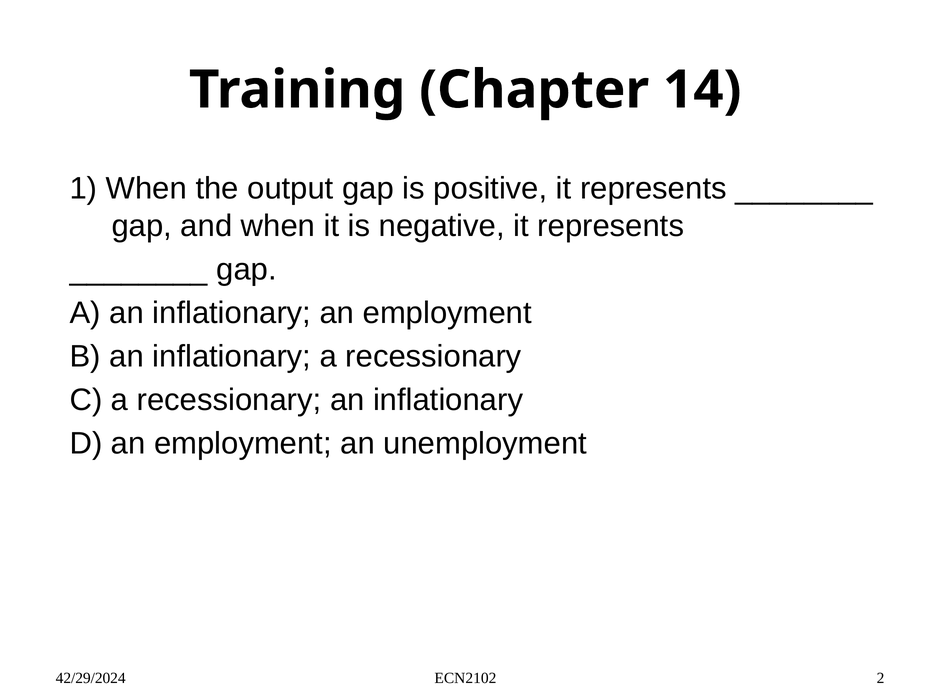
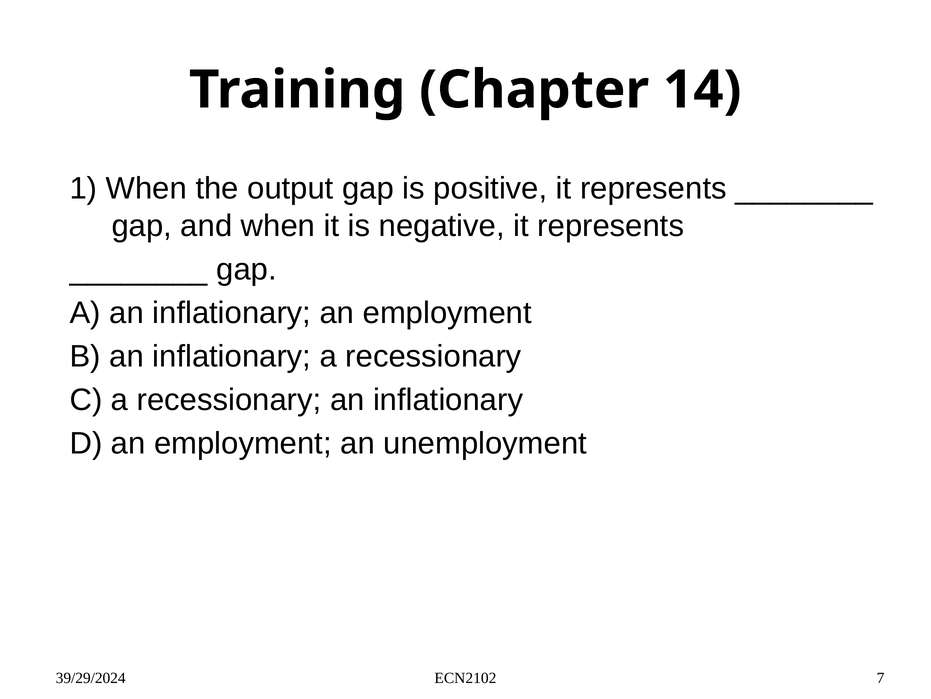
42/29/2024: 42/29/2024 -> 39/29/2024 (91, 678)
2: 2 -> 7 (881, 678)
